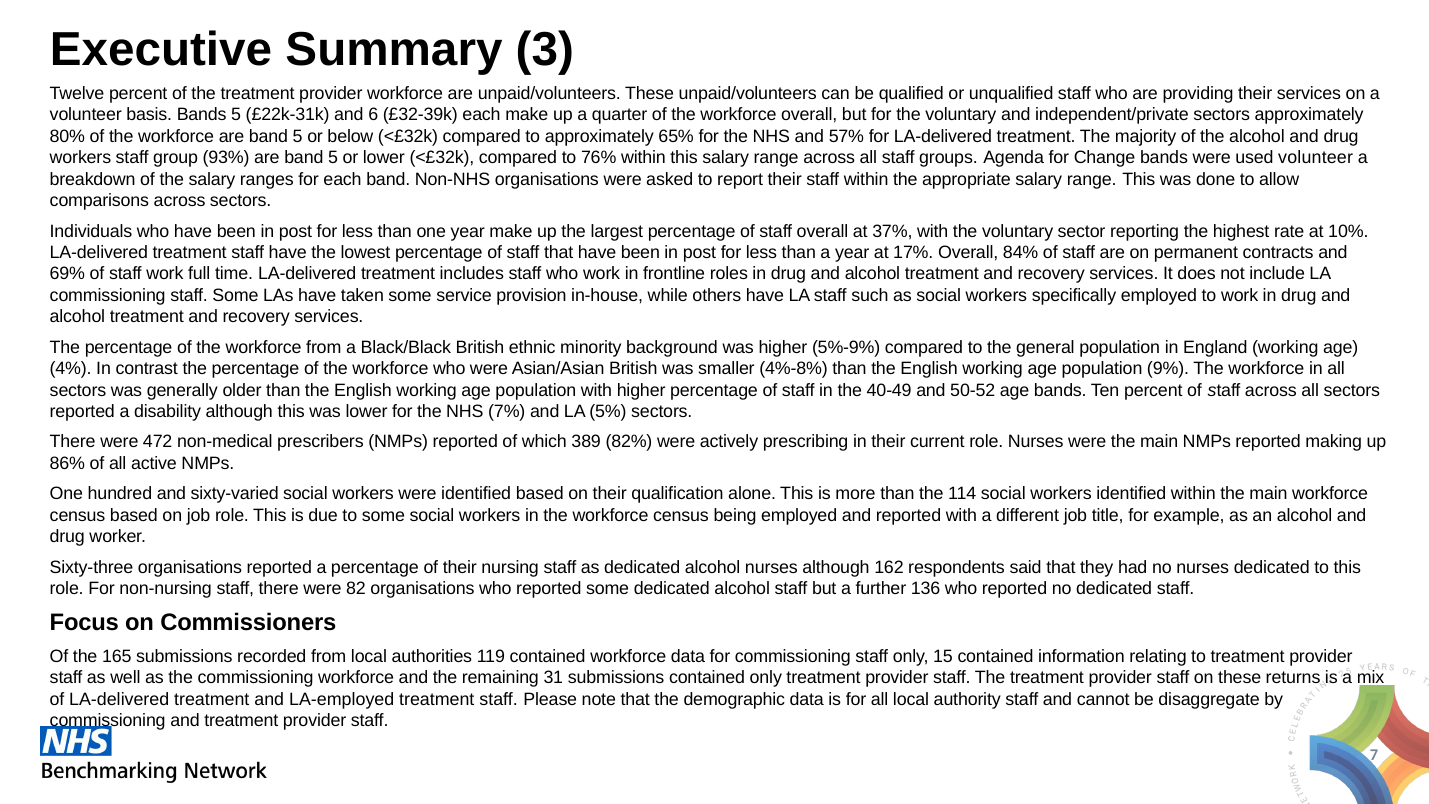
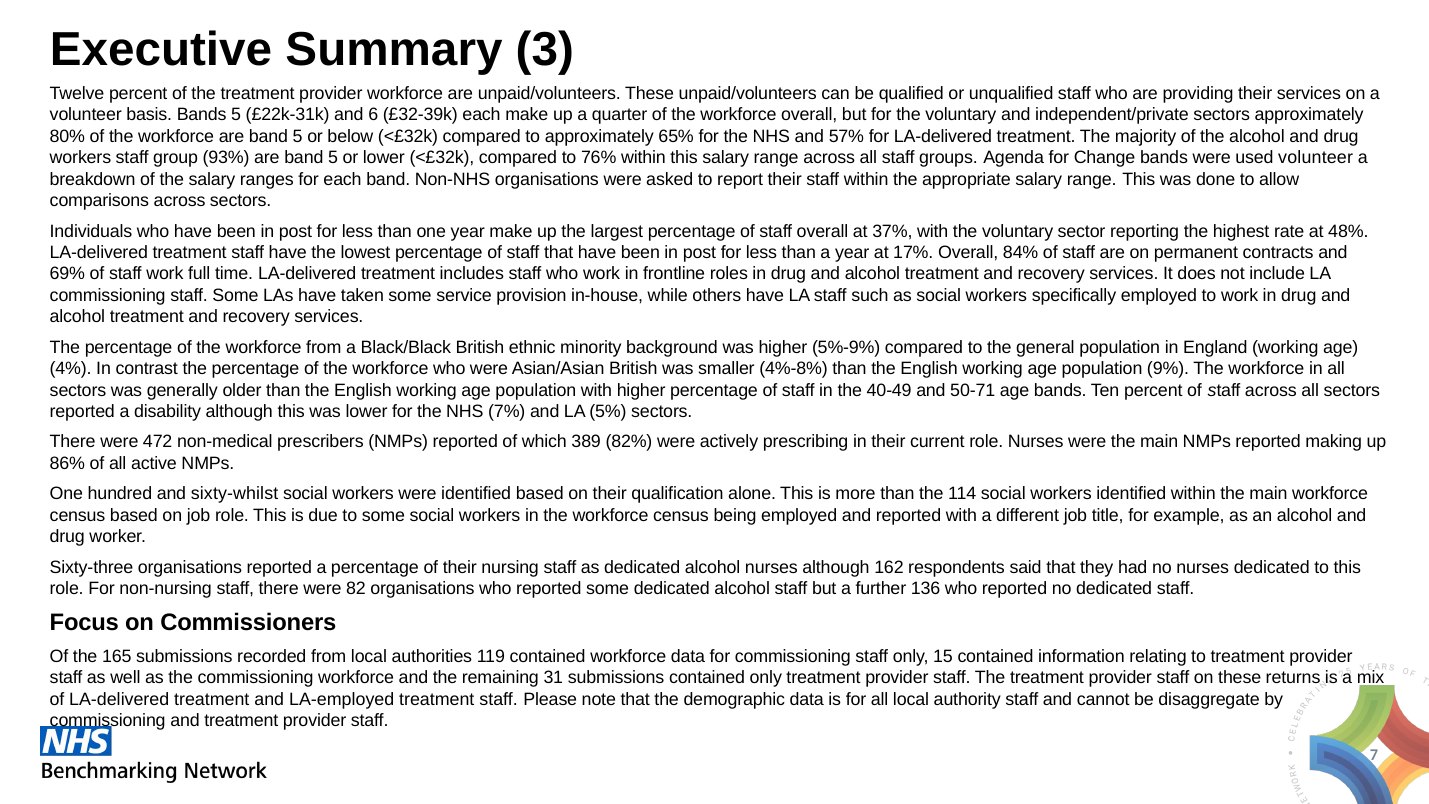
10%: 10% -> 48% (1348, 231)
50-52: 50-52 -> 50-71 (973, 390)
sixty-varied: sixty-varied -> sixty-whilst (235, 494)
